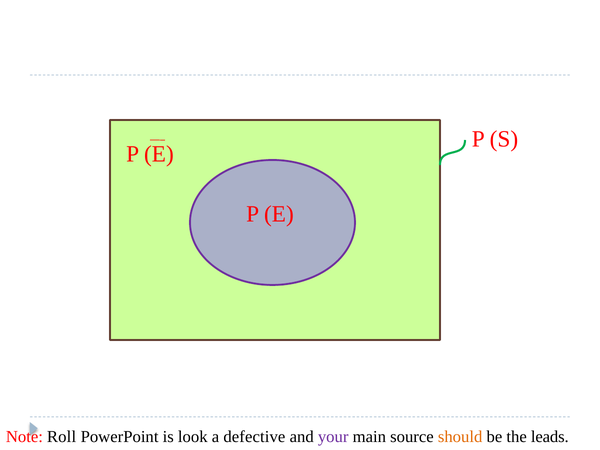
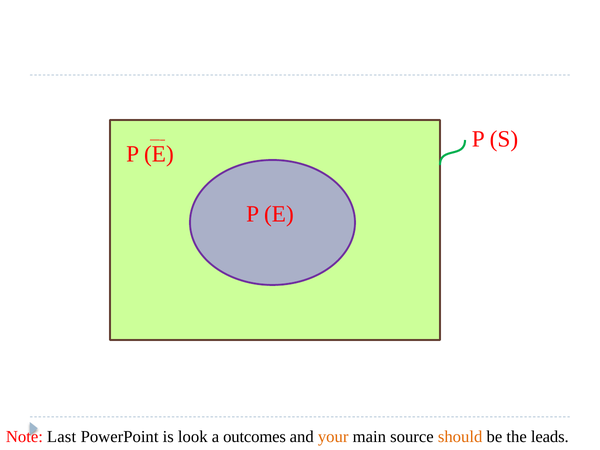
Roll: Roll -> Last (62, 437)
defective: defective -> outcomes (255, 437)
your colour: purple -> orange (333, 437)
